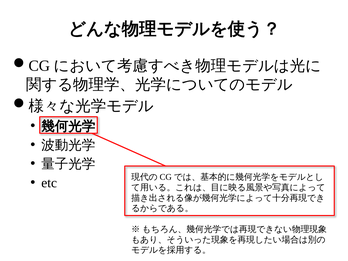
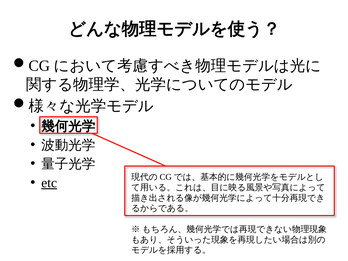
etc underline: none -> present (49, 183)
